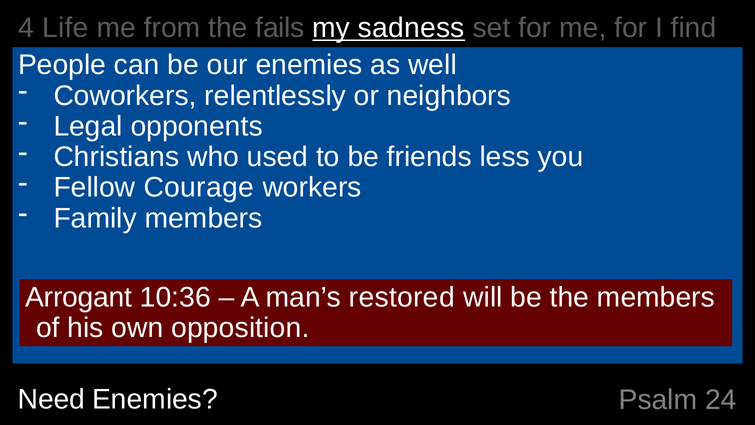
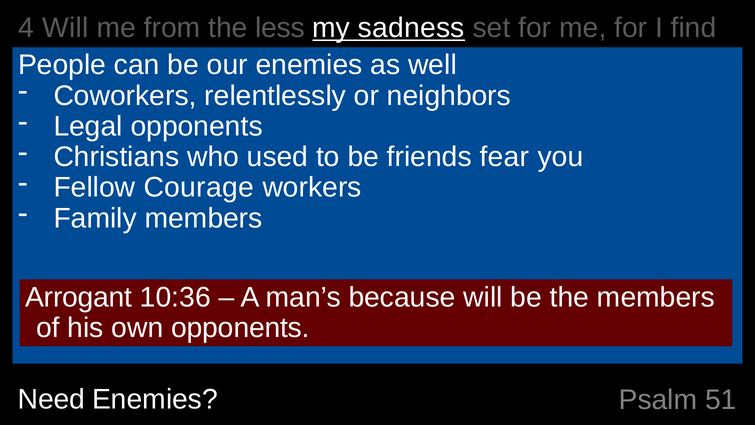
4 Life: Life -> Will (65, 28)
fails: fails -> less (280, 28)
less: less -> fear (505, 157)
restored: restored -> because (402, 297)
own opposition: opposition -> opponents (240, 328)
24: 24 -> 51 (721, 400)
